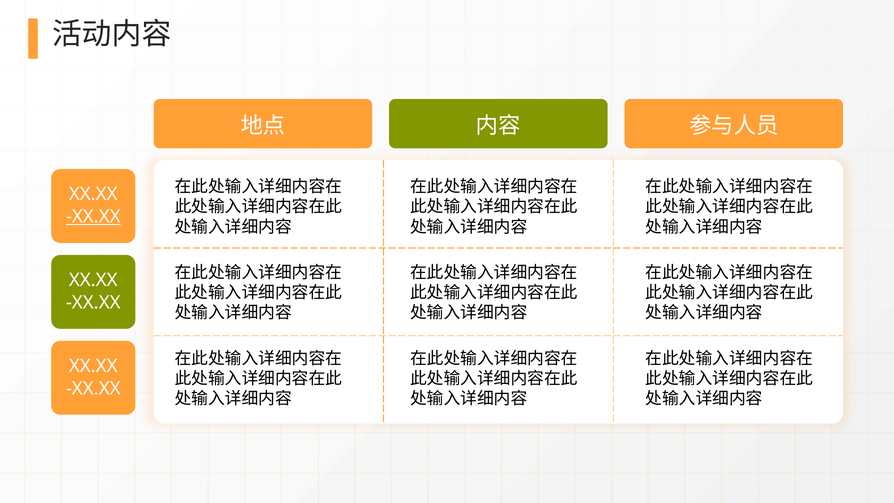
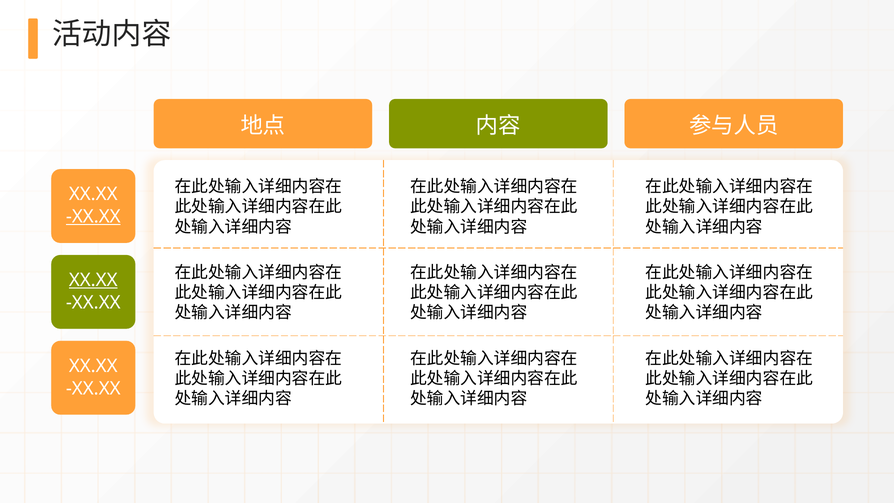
XX.XX underline: none -> present (93, 280)
